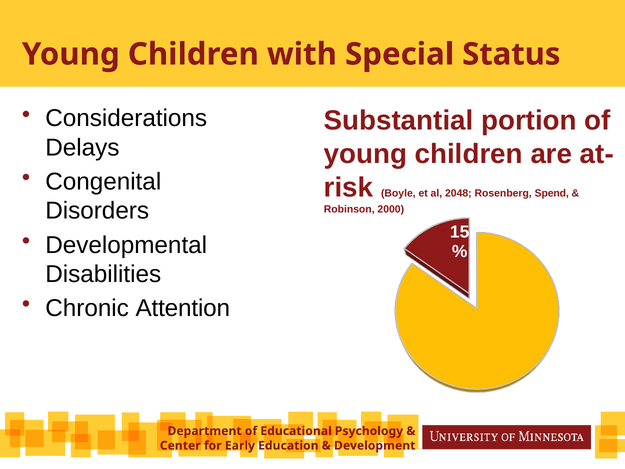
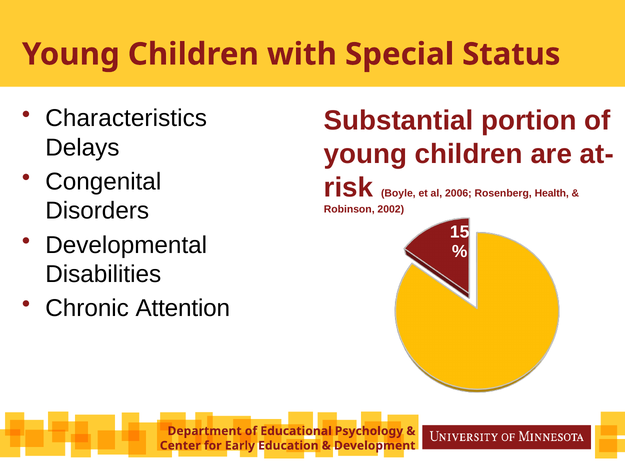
Considerations: Considerations -> Characteristics (126, 118)
2048: 2048 -> 2006 (458, 193)
Spend: Spend -> Health (552, 193)
2000: 2000 -> 2002 (391, 209)
